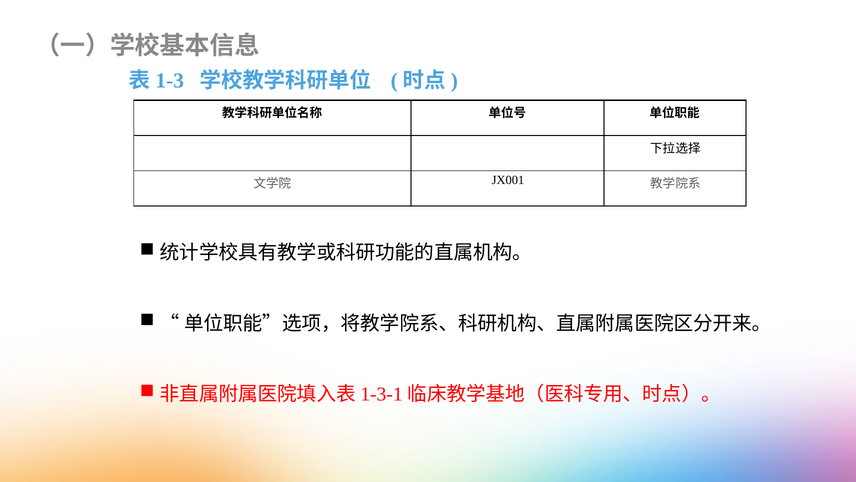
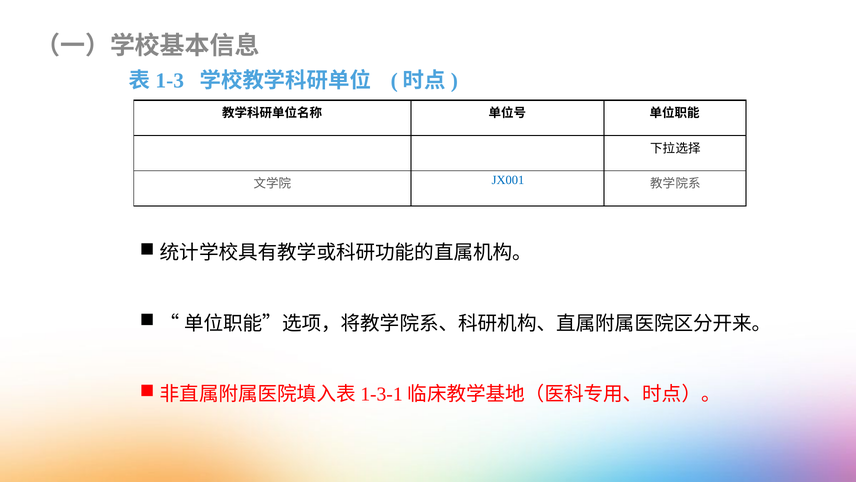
JX001 colour: black -> blue (508, 180)
